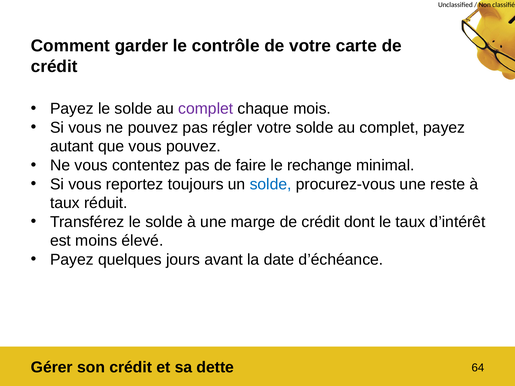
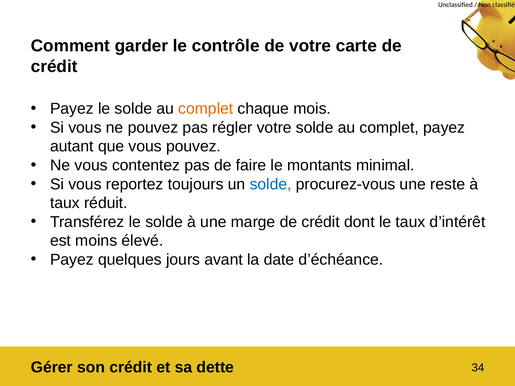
complet colour: purple -> orange (206, 109)
rechange: rechange -> montants (319, 165)
64: 64 -> 34 (478, 368)
